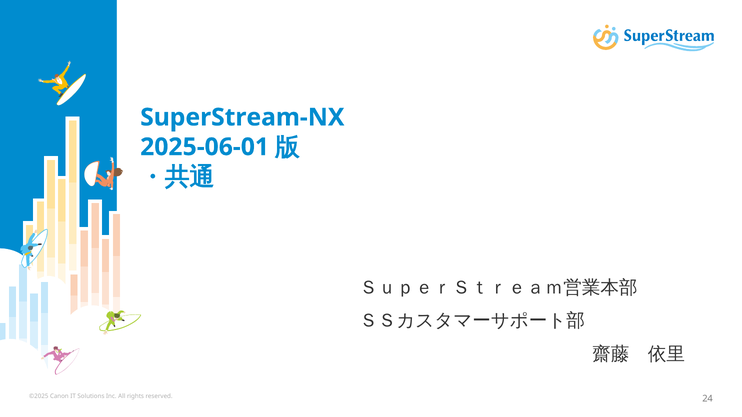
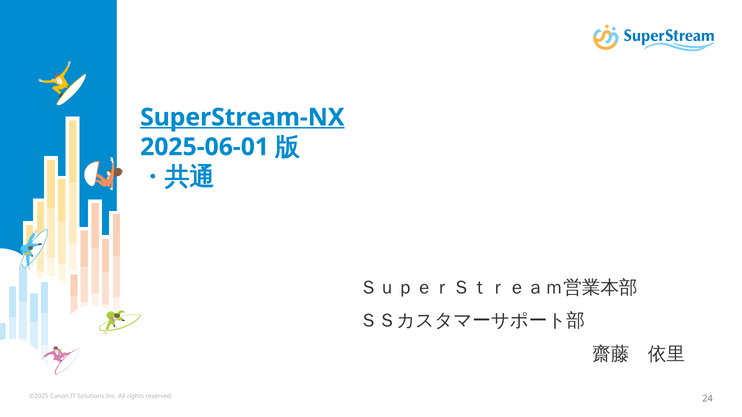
SuperStream-NX underline: none -> present (242, 117)
